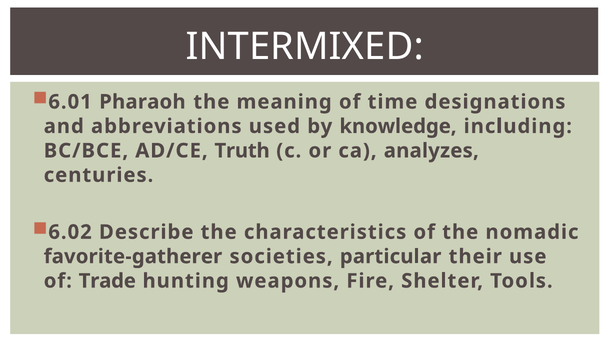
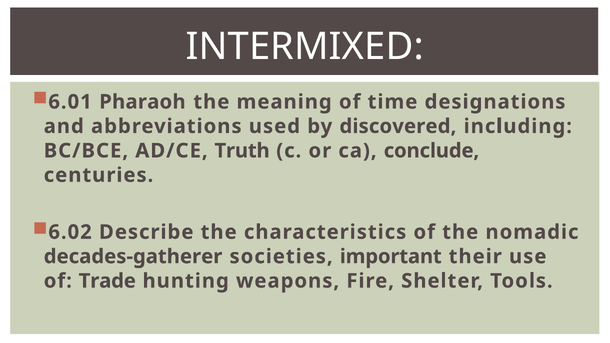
knowledge: knowledge -> discovered (398, 126)
analyzes: analyzes -> conclude (431, 151)
favorite-gatherer: favorite-gatherer -> decades-gatherer (133, 257)
particular: particular -> important (391, 257)
